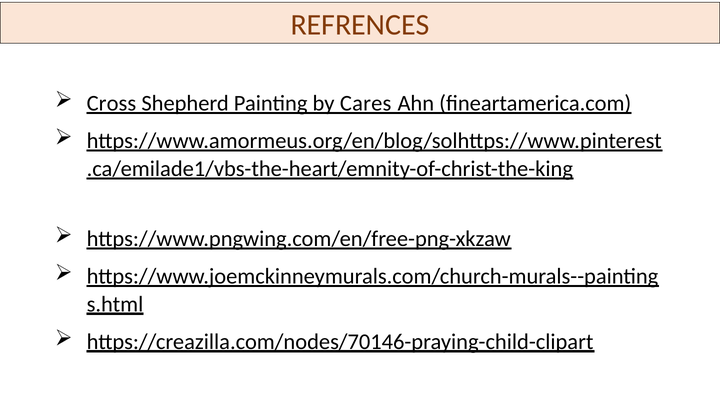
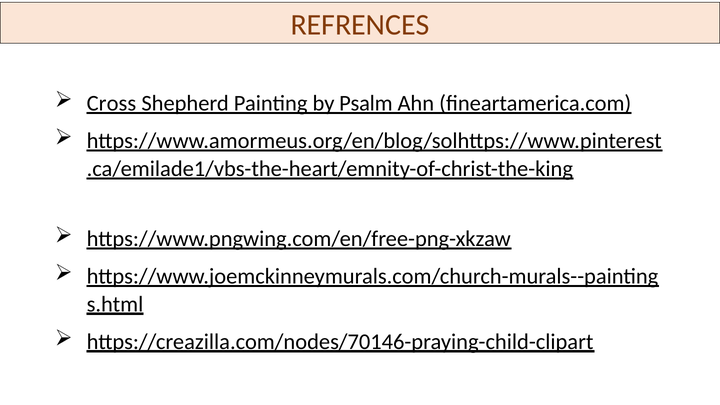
Cares: Cares -> Psalm (366, 103)
